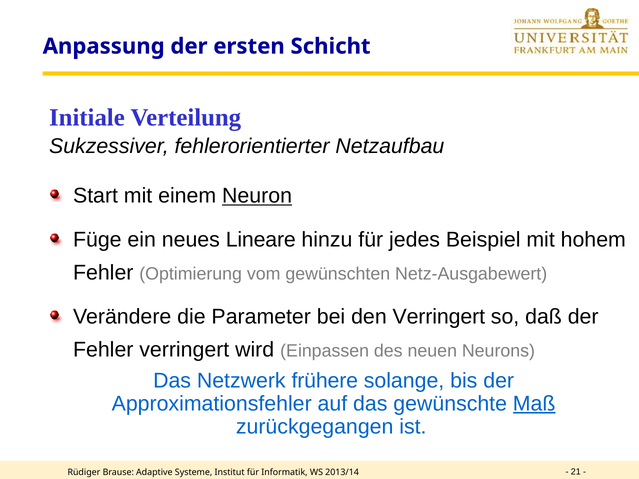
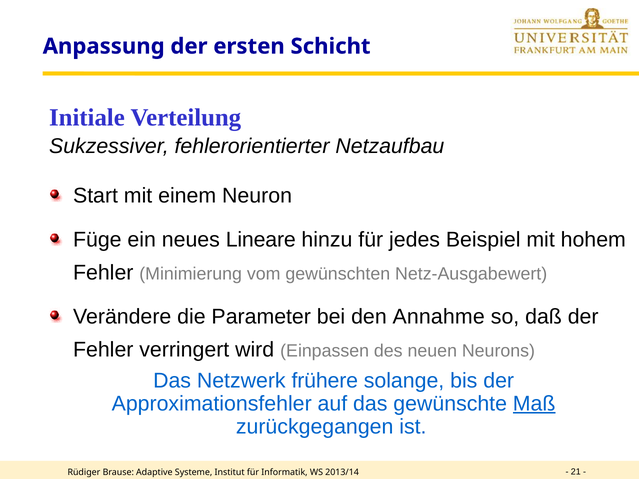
Neuron underline: present -> none (257, 196)
Optimierung: Optimierung -> Minimierung (191, 274)
den Verringert: Verringert -> Annahme (439, 317)
